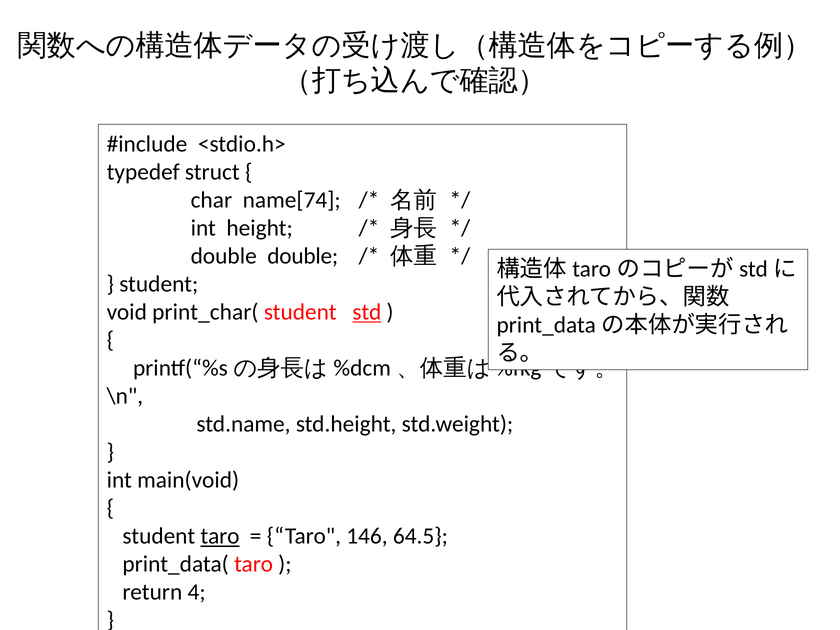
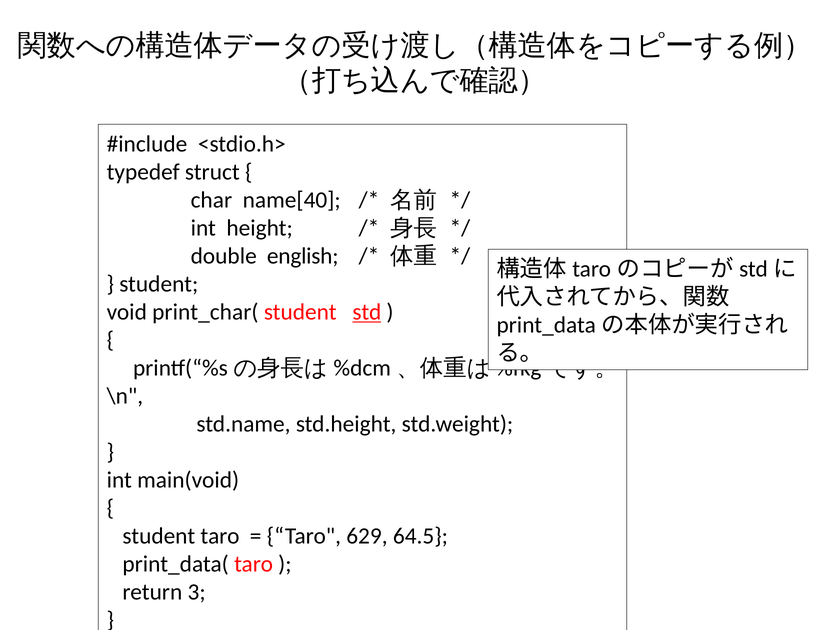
name[74: name[74 -> name[40 (292, 200)
double double: double -> english (303, 256)
taro underline: present -> none (220, 536)
146: 146 -> 629 (367, 536)
4: 4 -> 3 (197, 592)
